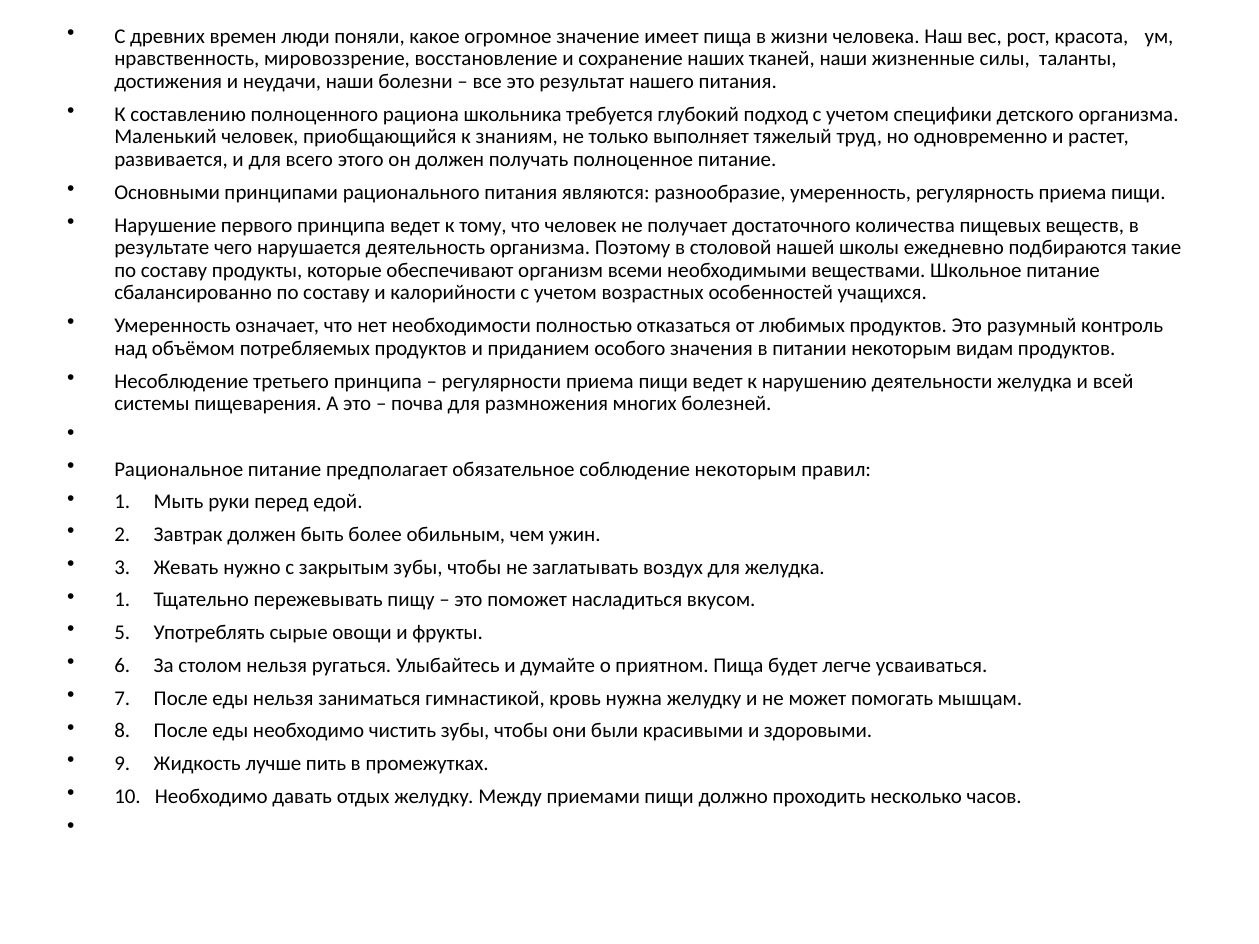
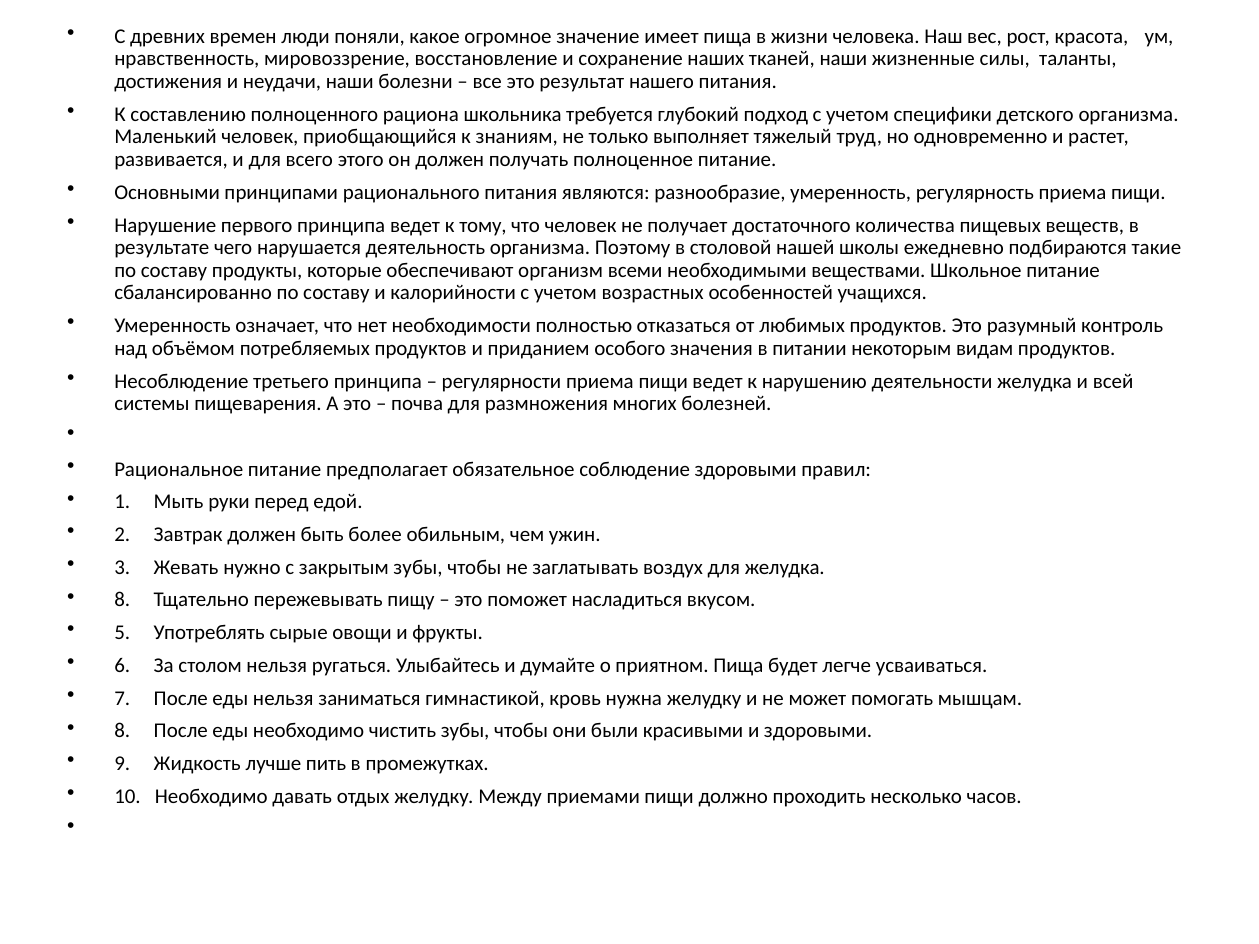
соблюдение некоторым: некоторым -> здоровыми (746, 469)
1: 1 -> 8 (122, 600)
